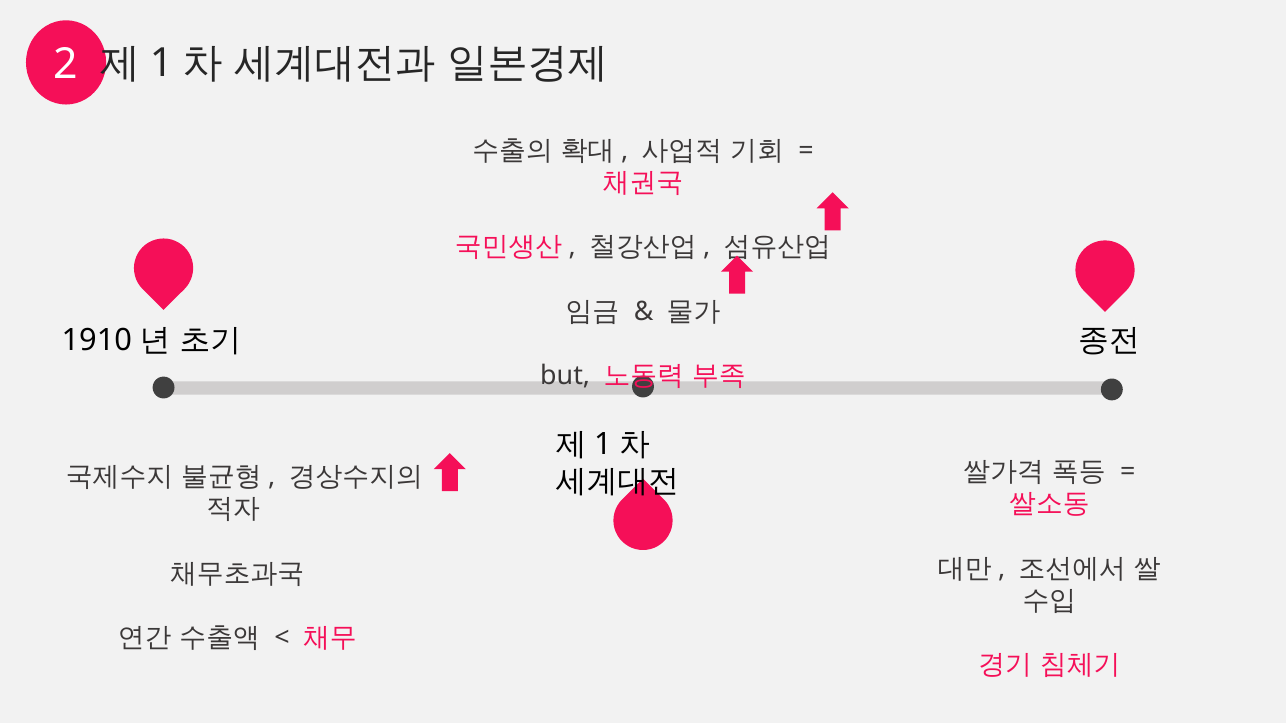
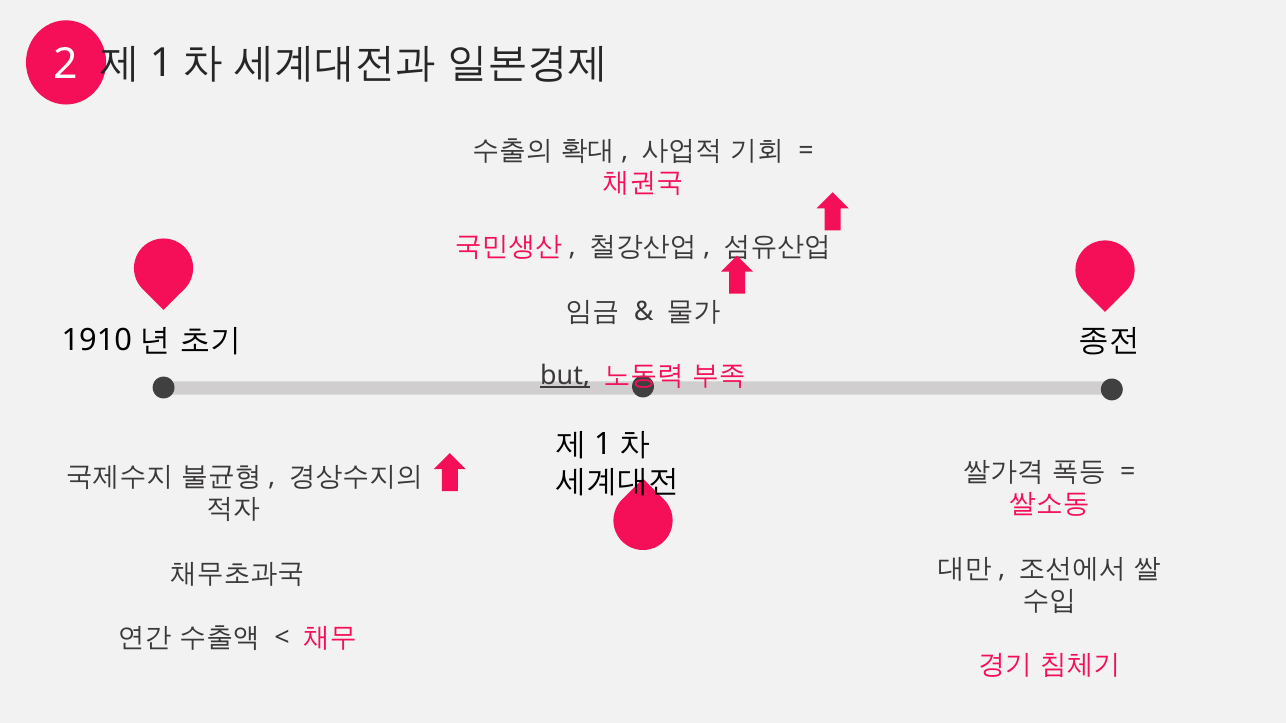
but underline: none -> present (565, 376)
